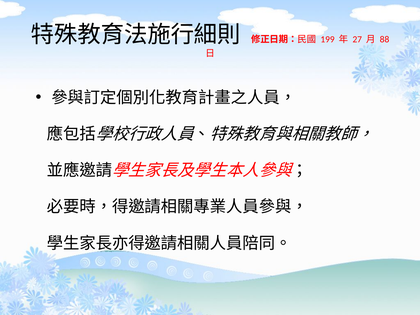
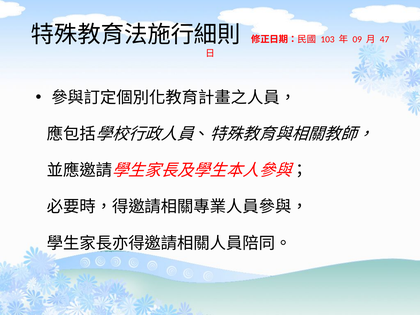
199: 199 -> 103 (328, 40)
27: 27 -> 09 (357, 40)
88: 88 -> 47 (385, 40)
